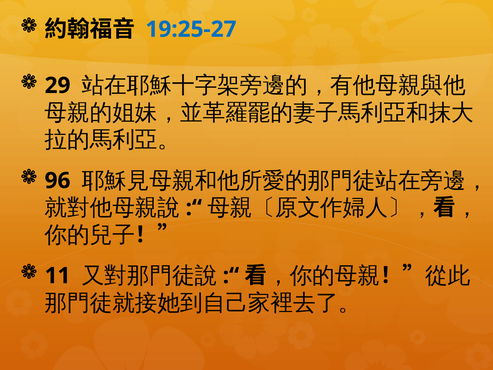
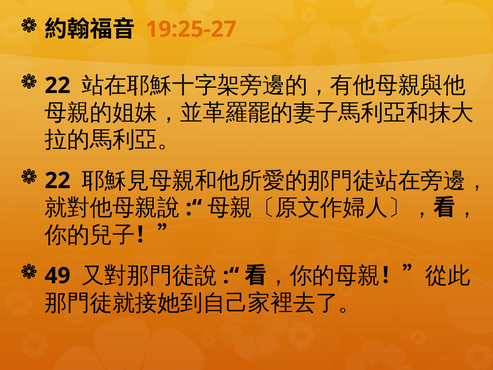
19:25-27 colour: blue -> orange (191, 29)
29: 29 -> 22 (58, 85)
96: 96 -> 22 (58, 181)
11: 11 -> 49 (58, 276)
